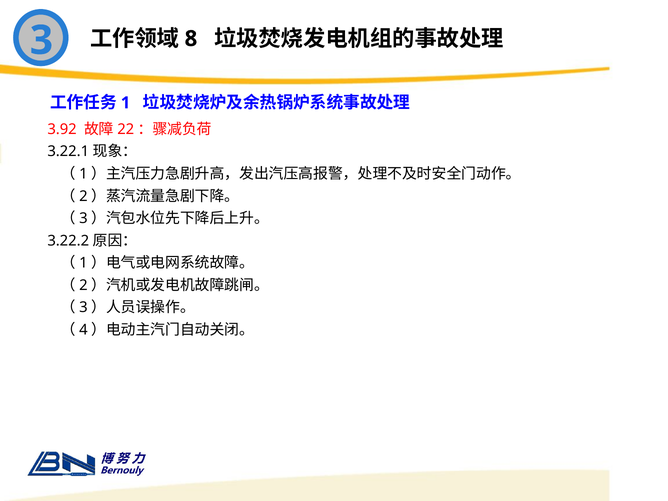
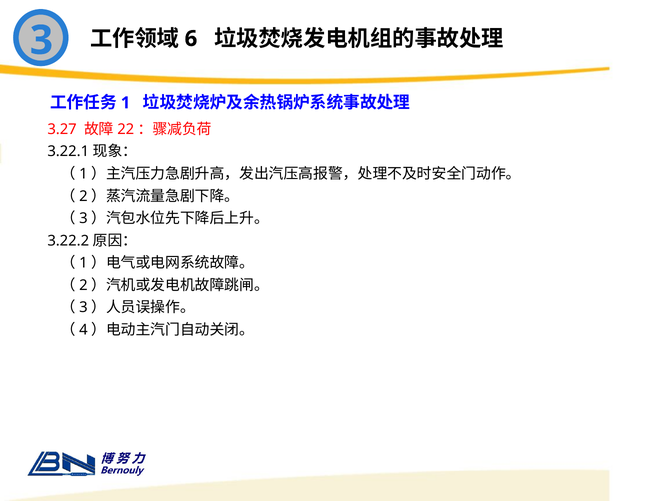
8: 8 -> 6 (191, 39)
3.92: 3.92 -> 3.27 (62, 129)
